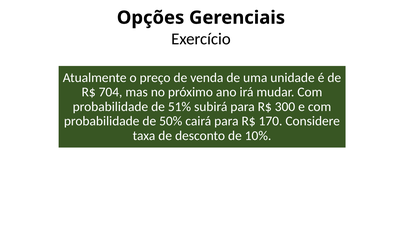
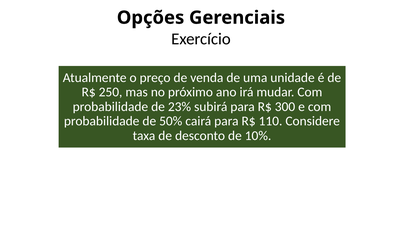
704: 704 -> 250 (111, 92)
51%: 51% -> 23% (179, 107)
170: 170 -> 110 (271, 121)
